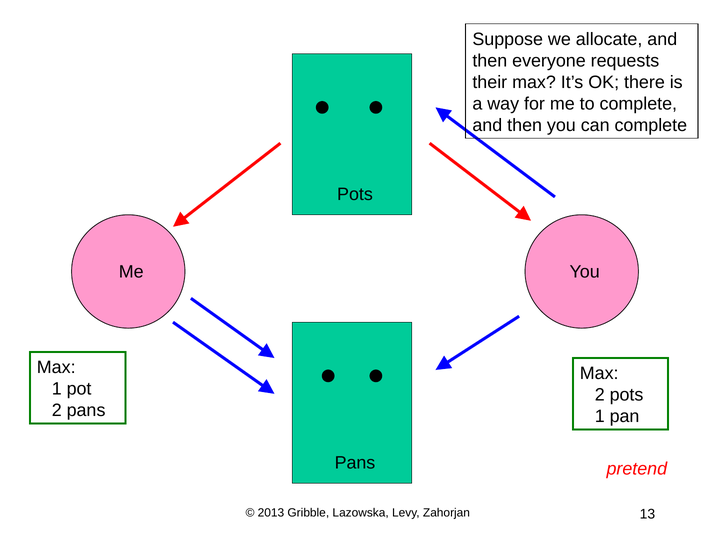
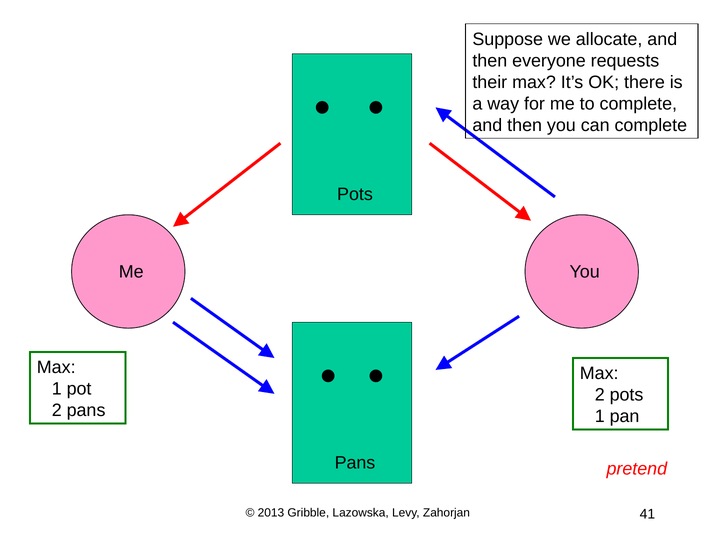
13: 13 -> 41 (647, 514)
